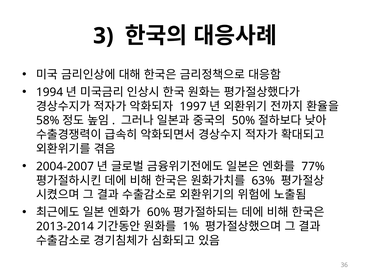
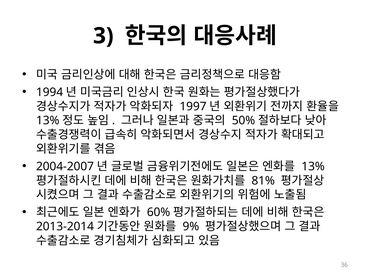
58%: 58% -> 13% (48, 120)
77%: 77% -> 13% (313, 166)
63%: 63% -> 81% (263, 180)
1%: 1% -> 9% (191, 226)
